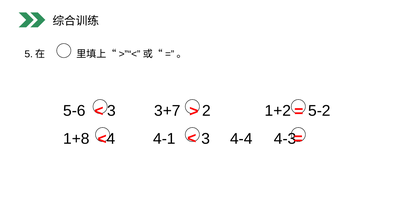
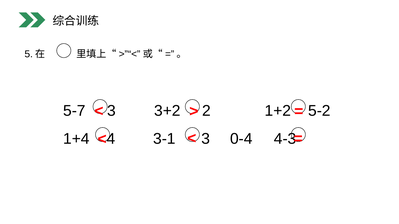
5-6: 5-6 -> 5-7 (74, 111)
3+7: 3+7 -> 3+2 (167, 111)
1+8: 1+8 -> 1+4 (76, 139)
4-1: 4-1 -> 3-1 (164, 139)
4-4: 4-4 -> 0-4 (241, 139)
